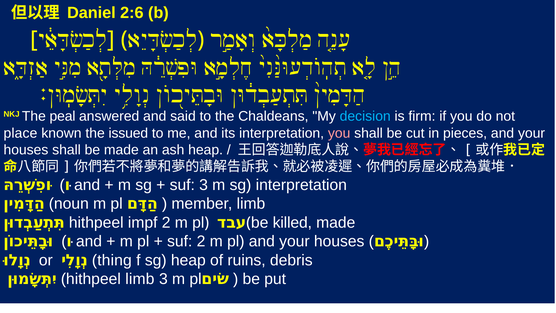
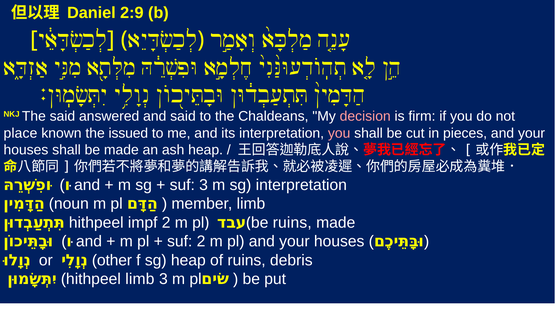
2:6: 2:6 -> 2:9 (132, 13)
The peal: peal -> said (62, 116)
decision colour: light blue -> pink (365, 116)
be killed: killed -> ruins (292, 222)
thing: thing -> other (112, 260)
